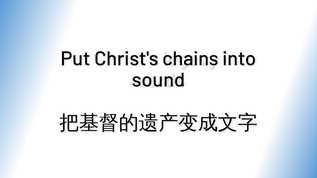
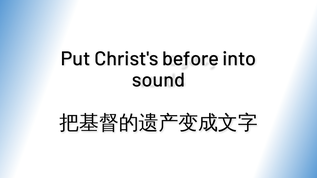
chains: chains -> before (190, 59)
